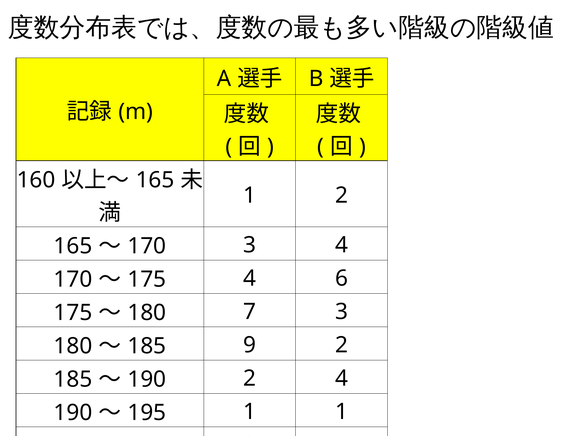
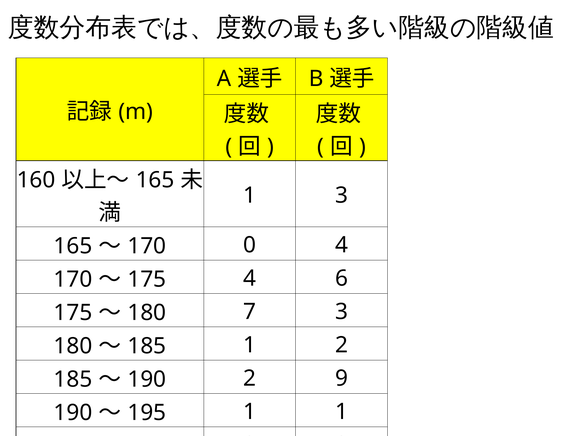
1 2: 2 -> 3 (342, 195)
3: 3 -> 0 (250, 245)
9: 9 -> 1 (250, 345)
2 4: 4 -> 9 (342, 378)
